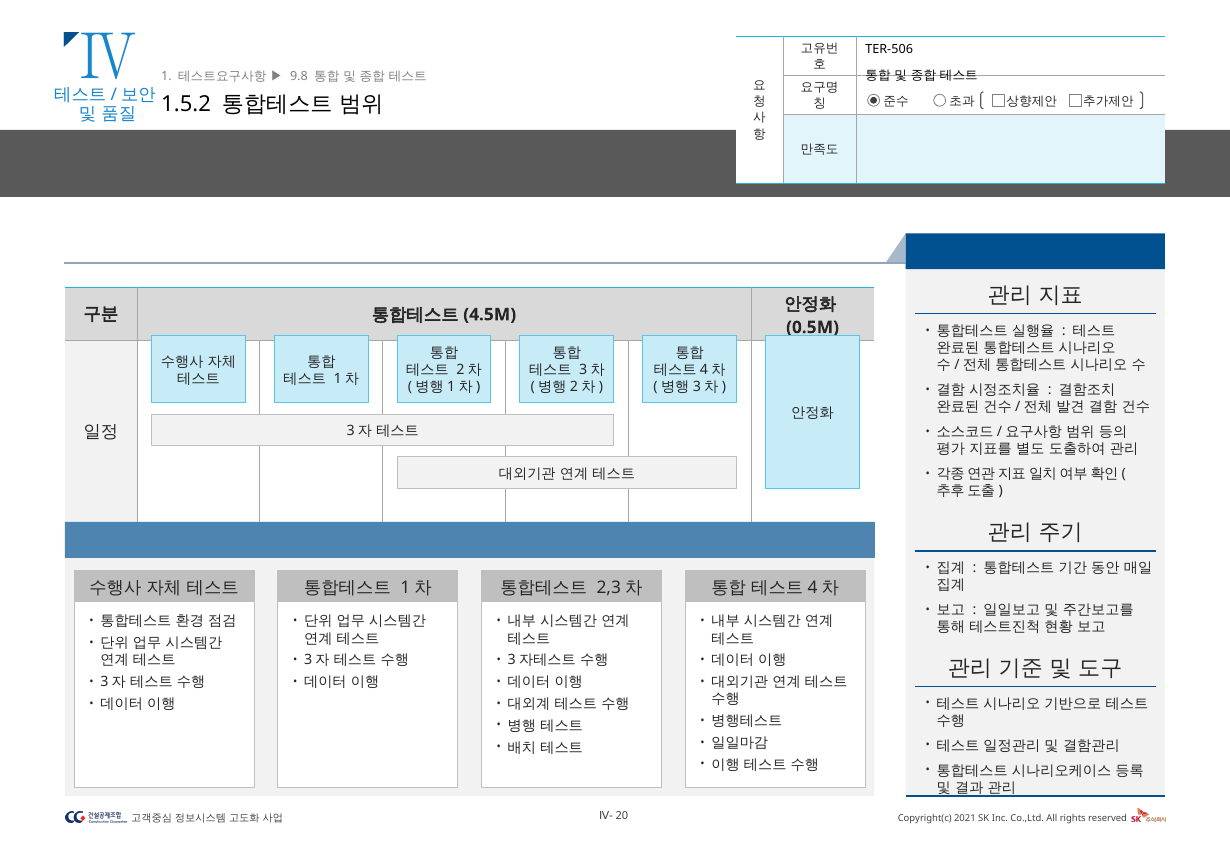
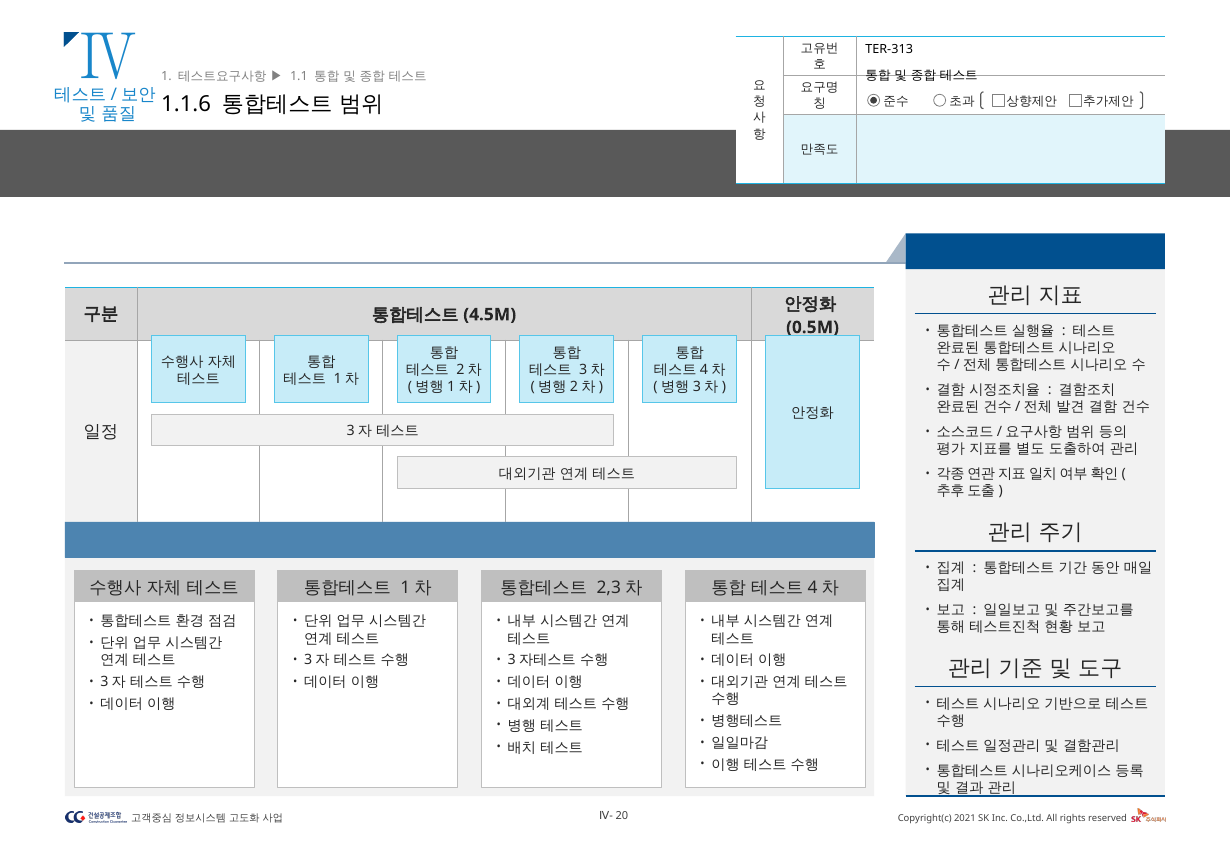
TER-506: TER-506 -> TER-313 (889, 49)
9.8: 9.8 -> 1.1 (299, 77)
1.5.2: 1.5.2 -> 1.1.6 (186, 104)
